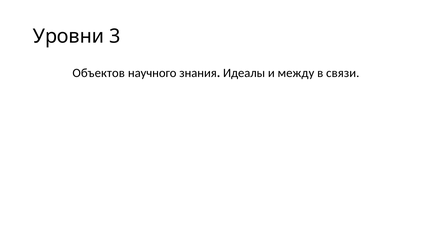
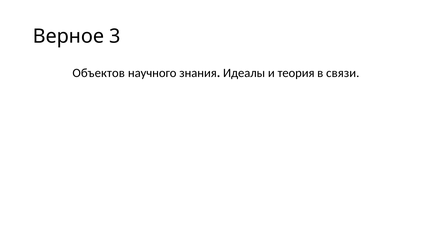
Уровни: Уровни -> Верное (68, 36)
между: между -> теория (296, 73)
